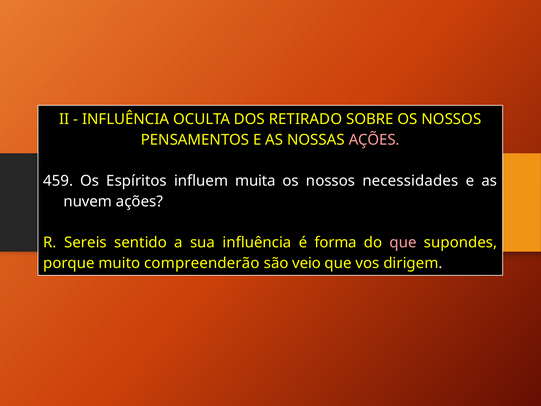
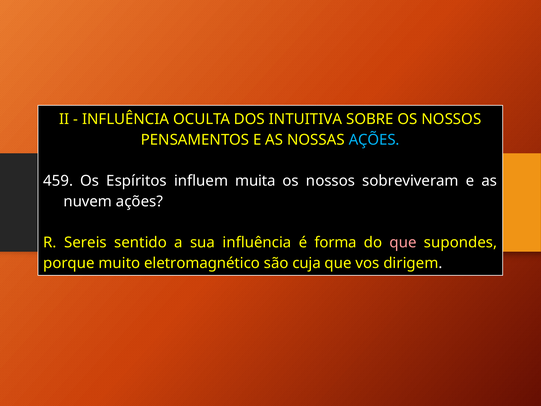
RETIRADO: RETIRADO -> INTUITIVA (305, 119)
AÇÕES colour: pink -> light blue (374, 140)
necessidades: necessidades -> sobreviveram (411, 181)
compreenderão: compreenderão -> eletromagnético (202, 263)
veio: veio -> cuja (307, 263)
